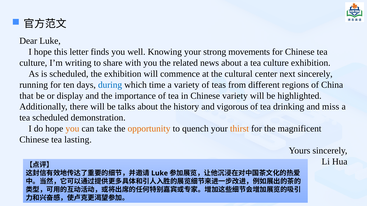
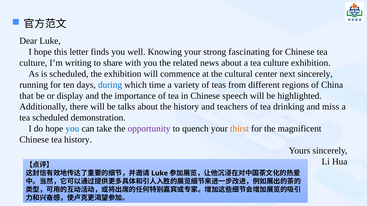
movements: movements -> fascinating (249, 52)
Chinese variety: variety -> speech (235, 96)
vigorous: vigorous -> teachers (232, 107)
you colour: orange -> blue (72, 129)
opportunity colour: orange -> purple (149, 129)
tea lasting: lasting -> history (78, 140)
